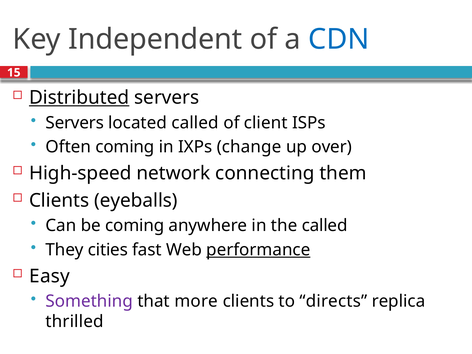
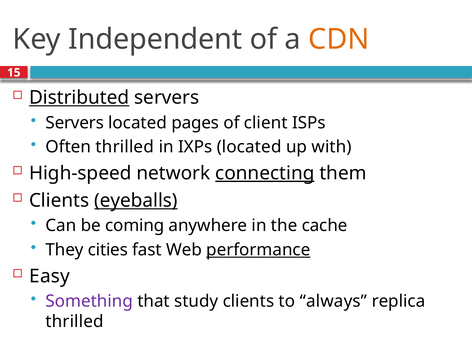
CDN colour: blue -> orange (339, 39)
located called: called -> pages (195, 123)
Often coming: coming -> thrilled (125, 147)
IXPs change: change -> located (249, 147)
over: over -> with (332, 147)
connecting underline: none -> present (265, 173)
eyeballs underline: none -> present (136, 201)
the called: called -> cache (325, 226)
more: more -> study (196, 301)
directs: directs -> always (333, 301)
